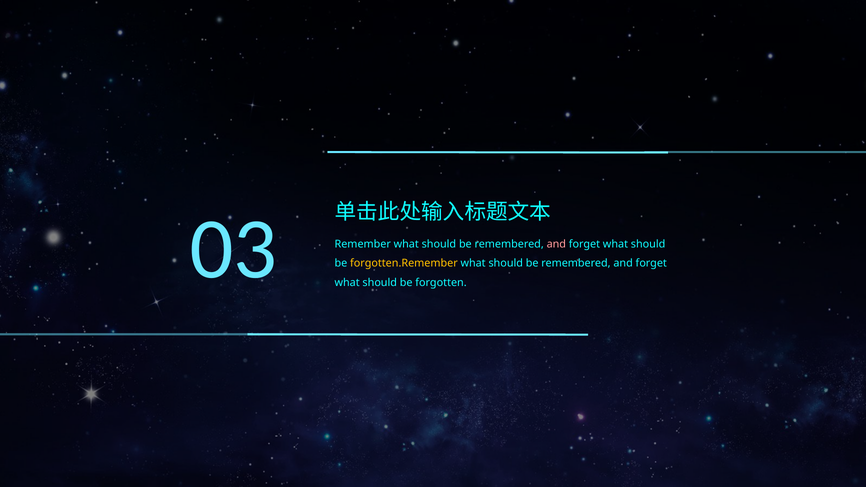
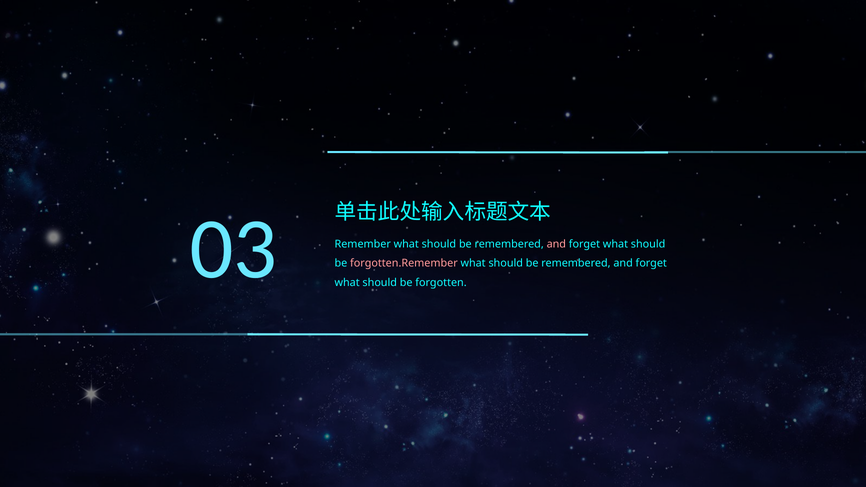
forgotten.Remember colour: yellow -> pink (404, 263)
